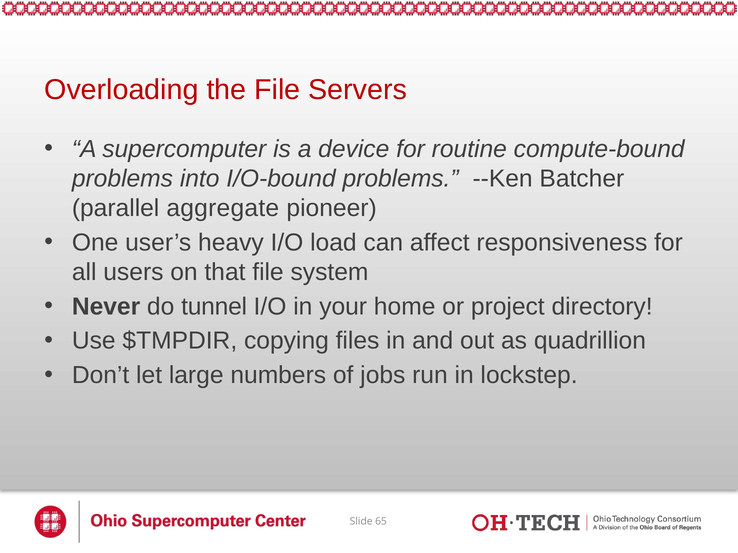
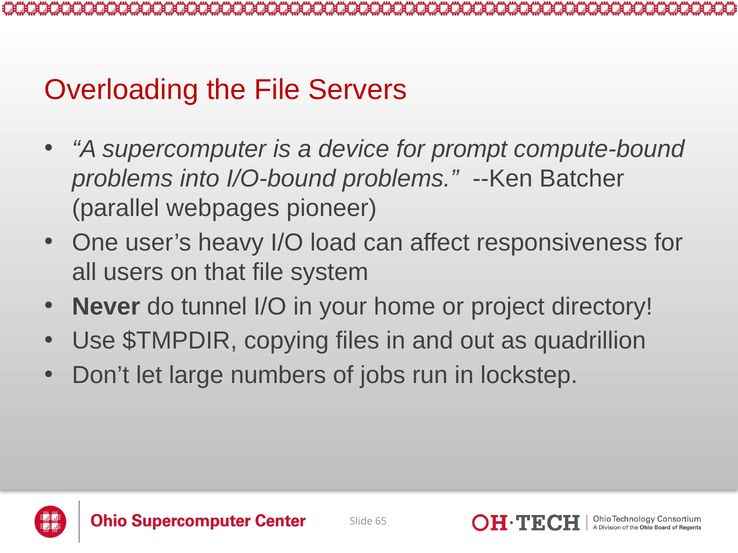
routine: routine -> prompt (469, 149)
aggregate: aggregate -> webpages (223, 208)
